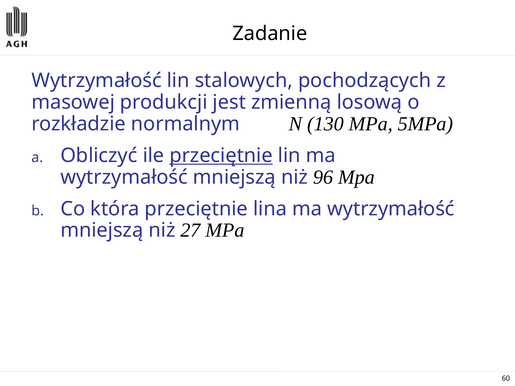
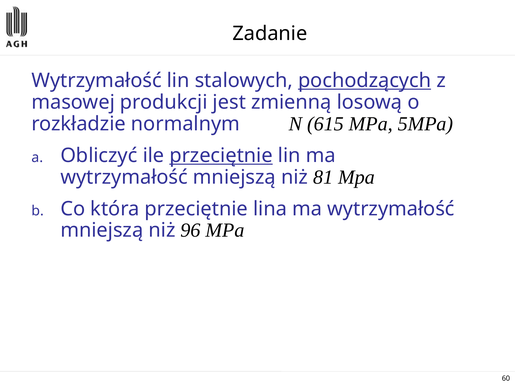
pochodzących underline: none -> present (365, 81)
130: 130 -> 615 (326, 124)
96: 96 -> 81 (323, 177)
27: 27 -> 96 (191, 231)
